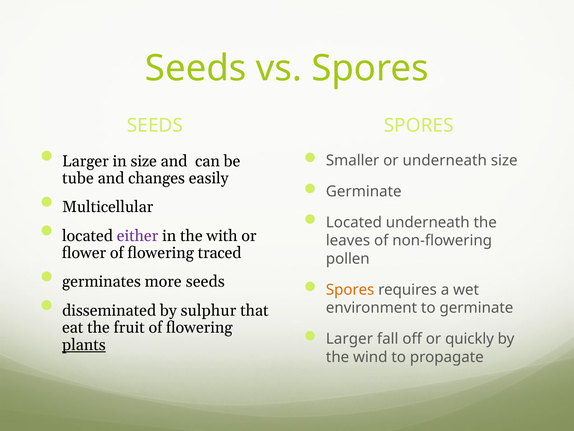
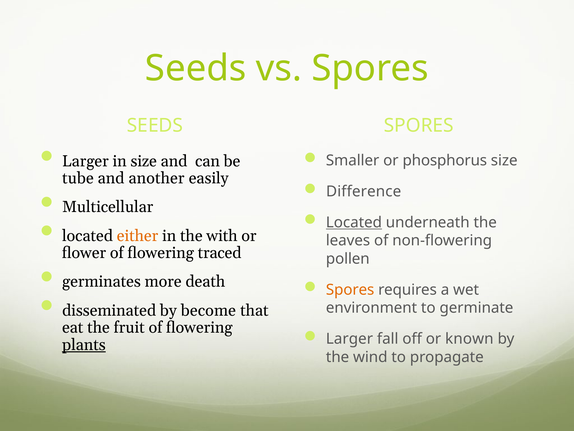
or underneath: underneath -> phosphorus (445, 160)
changes: changes -> another (157, 178)
Germinate: Germinate -> Difference (364, 191)
Located underline: none -> present (354, 222)
either colour: purple -> orange (138, 235)
more seeds: seeds -> death (205, 281)
sulphur: sulphur -> become (208, 310)
quickly: quickly -> known (469, 339)
